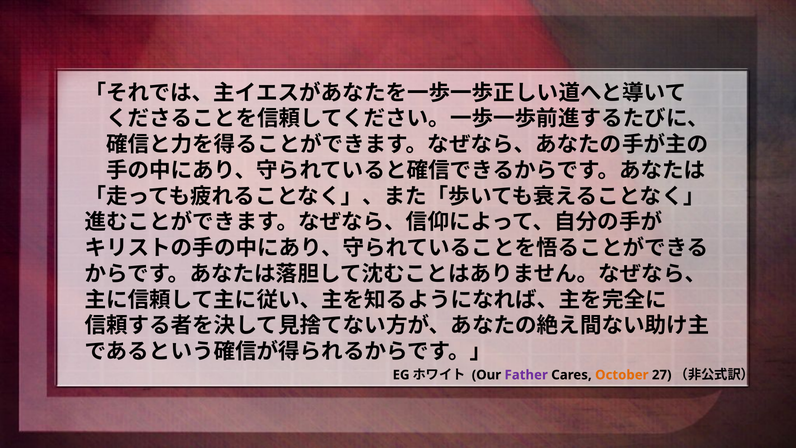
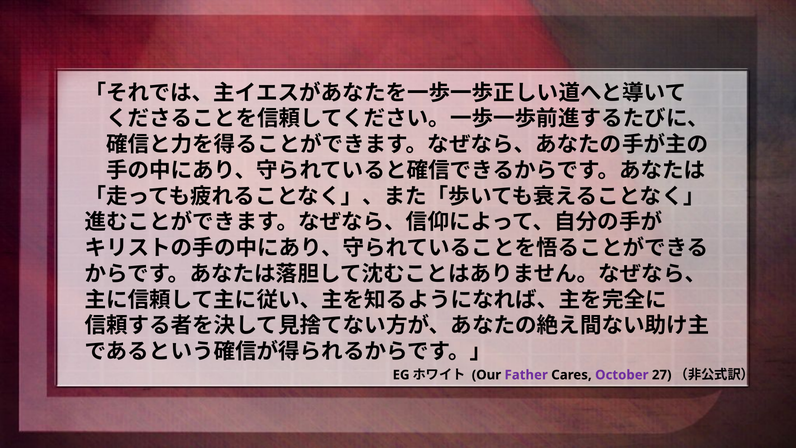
October colour: orange -> purple (622, 375)
